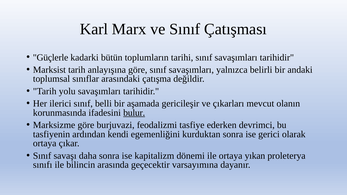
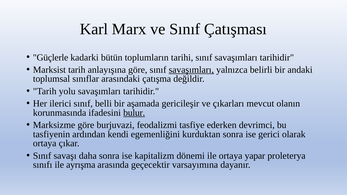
savaşımları underline: none -> present (191, 70)
yıkan: yıkan -> yapar (255, 156)
bilincin: bilincin -> ayrışma (81, 165)
